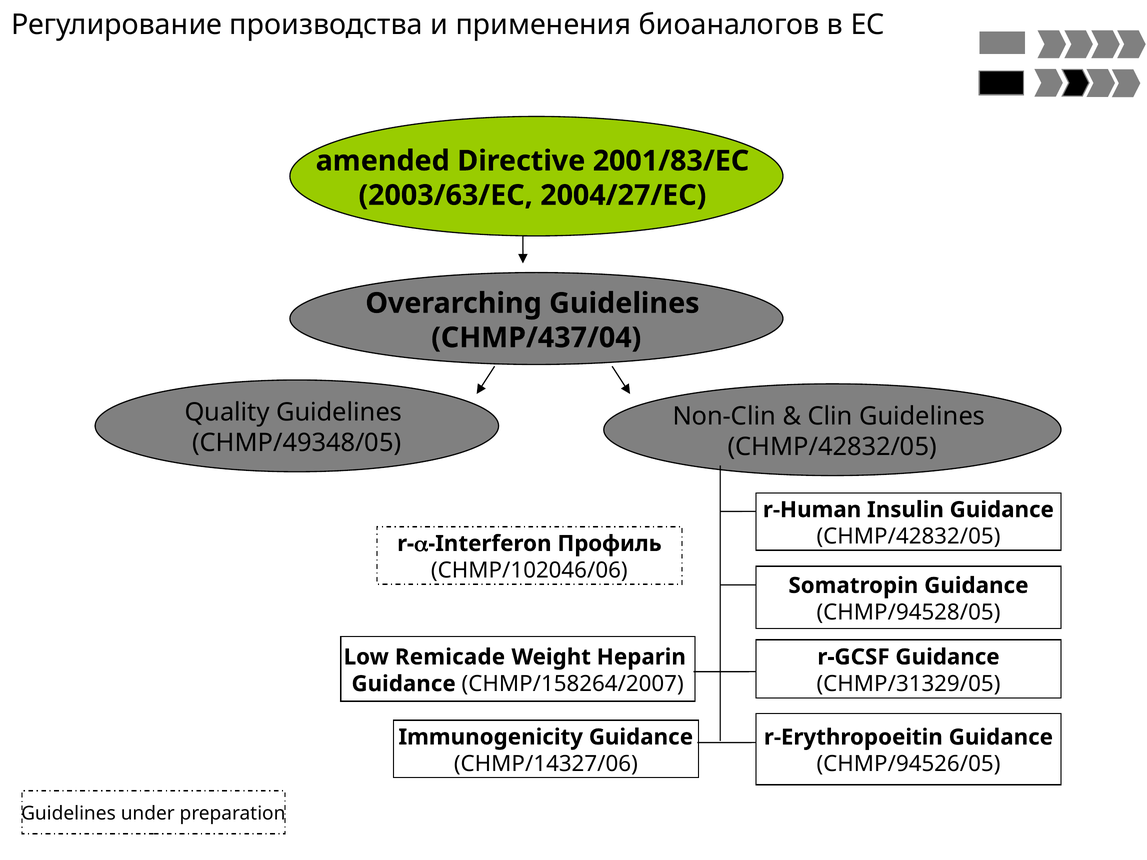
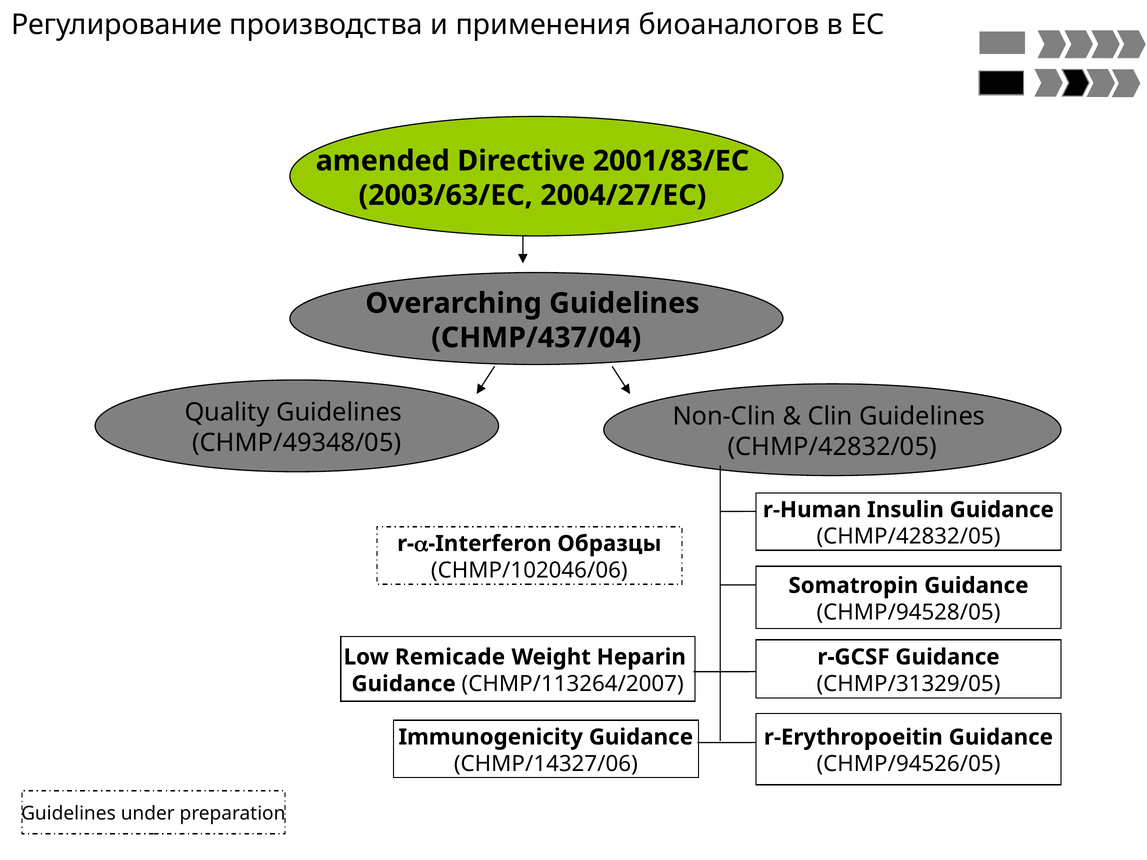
Профиль: Профиль -> Образцы (609, 544)
CHMP/158264/2007: CHMP/158264/2007 -> CHMP/113264/2007 (573, 684)
